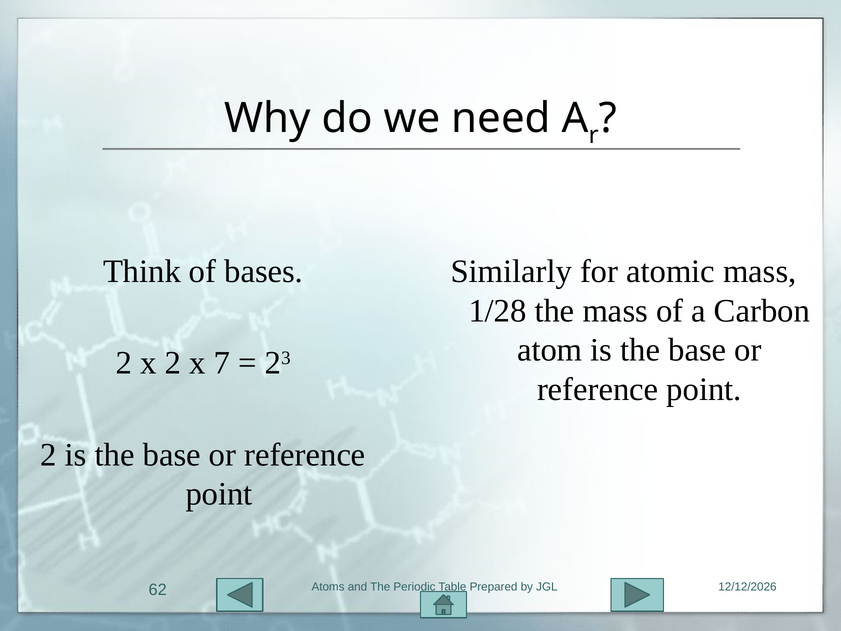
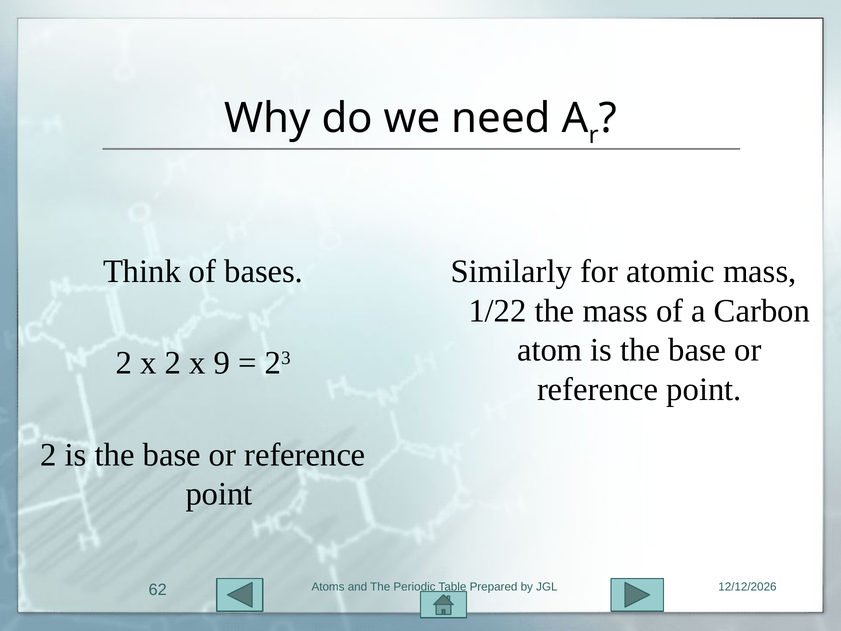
1/28: 1/28 -> 1/22 (498, 311)
7: 7 -> 9 (222, 363)
